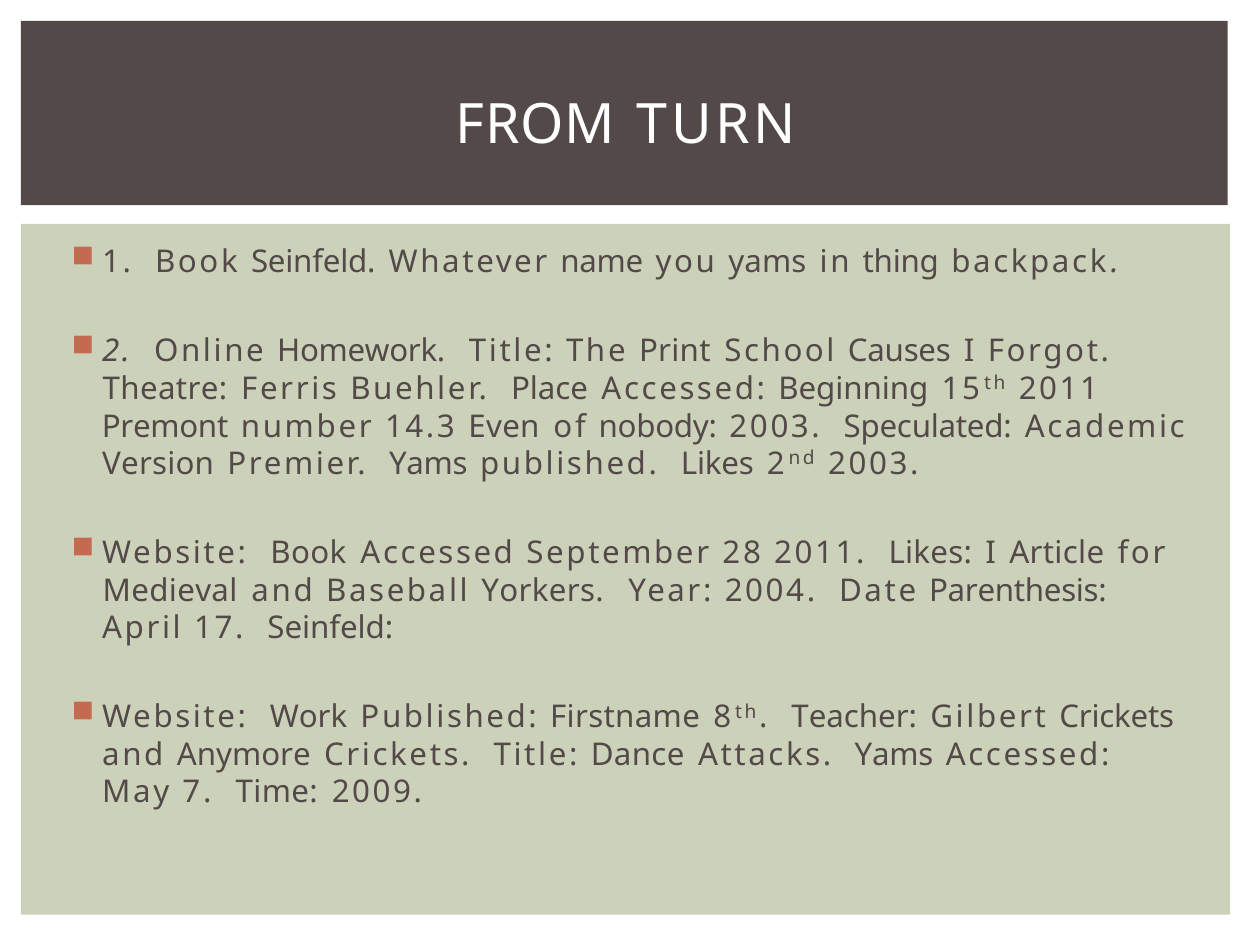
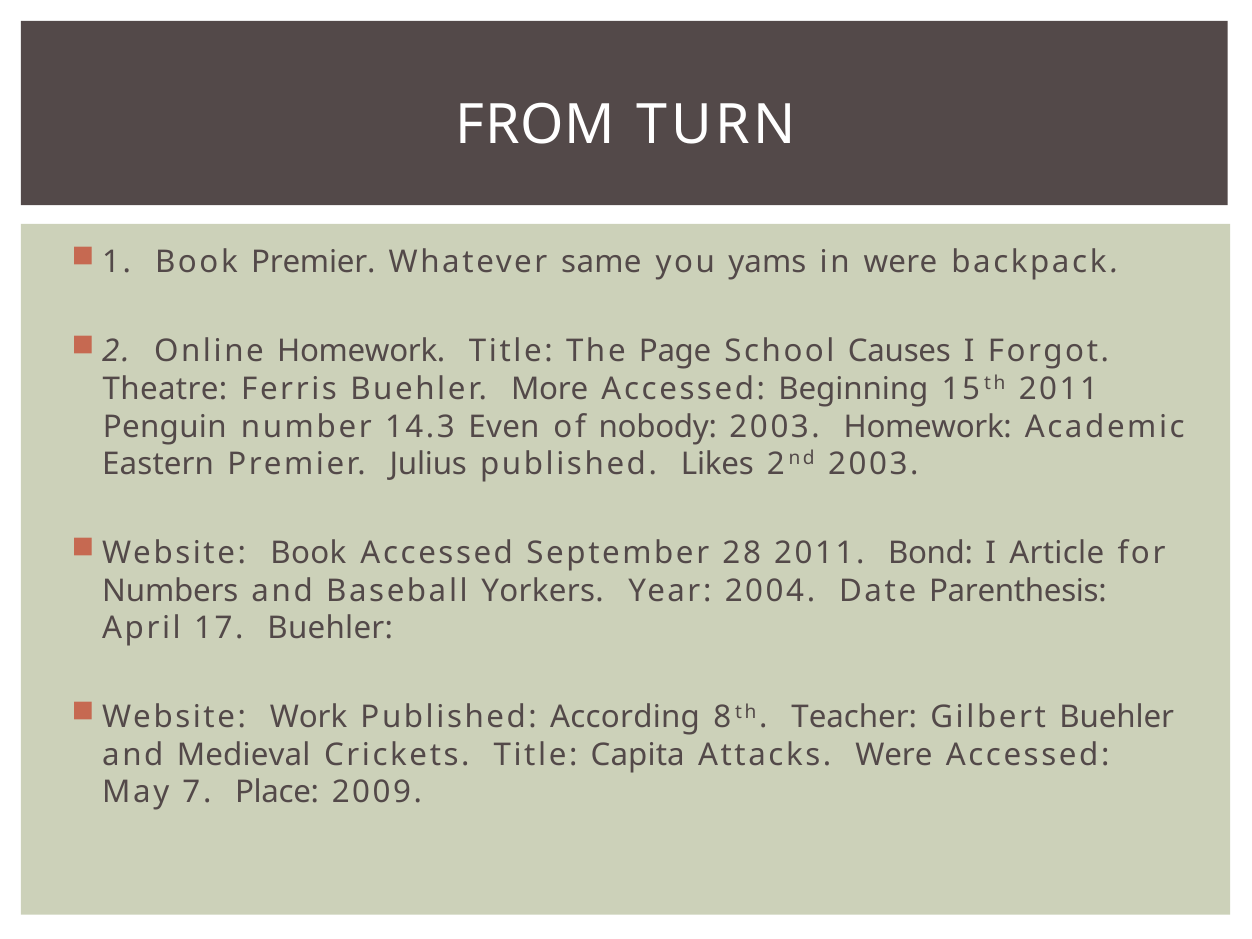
Book Seinfeld: Seinfeld -> Premier (313, 263)
name: name -> same (601, 263)
in thing: thing -> were (900, 263)
Print: Print -> Page (675, 352)
Place: Place -> More (550, 389)
Premont: Premont -> Penguin (165, 427)
2003 Speculated: Speculated -> Homework (928, 427)
Version: Version -> Eastern (158, 464)
Premier Yams: Yams -> Julius (428, 464)
2011 Likes: Likes -> Bond (931, 553)
Medieval: Medieval -> Numbers (170, 591)
17 Seinfeld: Seinfeld -> Buehler (330, 628)
Firstname: Firstname -> According (625, 717)
Gilbert Crickets: Crickets -> Buehler (1117, 717)
Anymore: Anymore -> Medieval (244, 755)
Dance: Dance -> Capita (638, 755)
Attacks Yams: Yams -> Were (894, 755)
Time: Time -> Place (277, 793)
